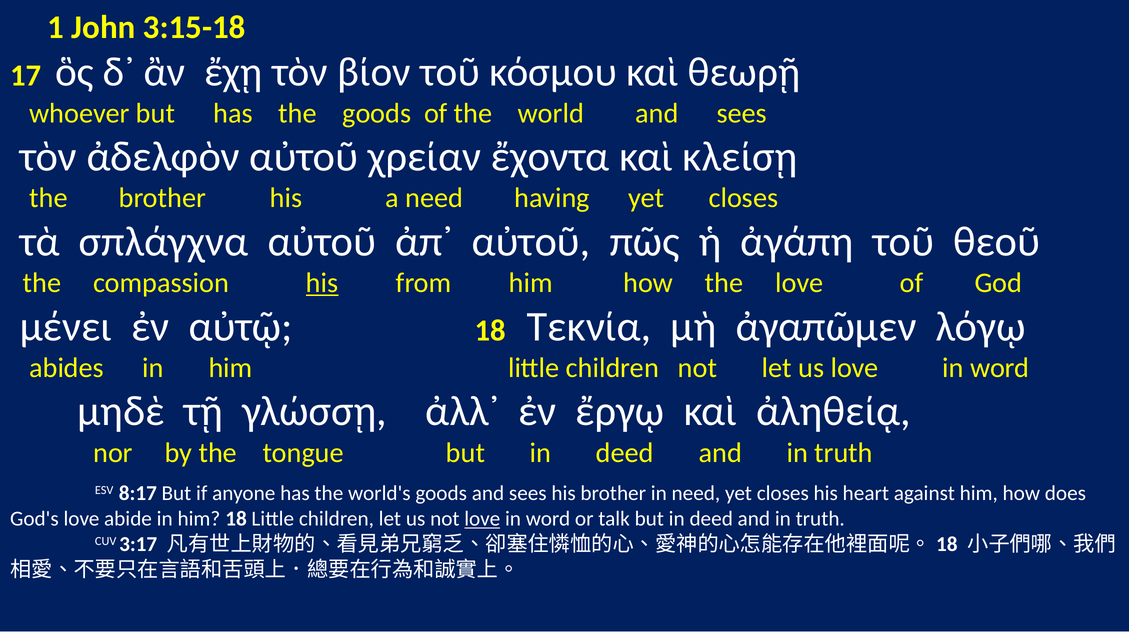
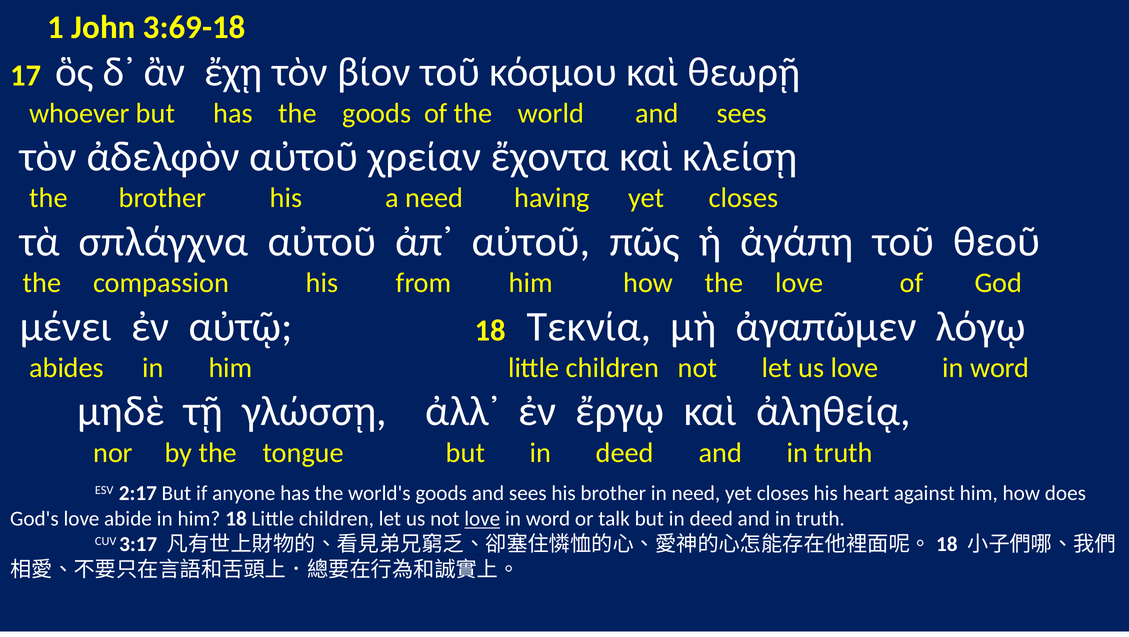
3:15-18: 3:15-18 -> 3:69-18 (194, 27)
his underline: present -> none (322, 283)
8:17: 8:17 -> 2:17 (138, 493)
